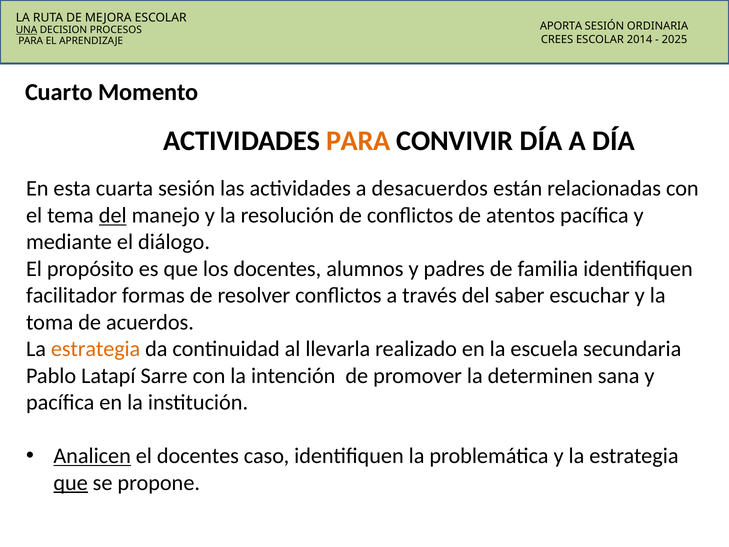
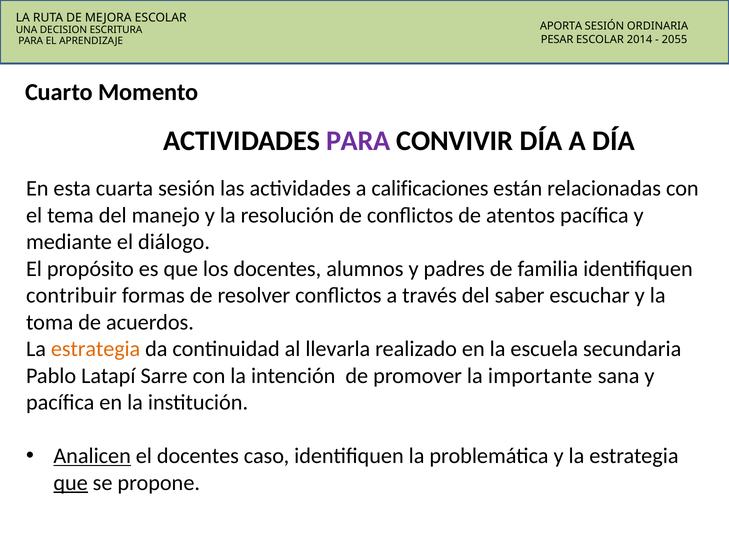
UNA underline: present -> none (26, 30)
PROCESOS: PROCESOS -> ESCRITURA (116, 30)
CREES: CREES -> PESAR (557, 39)
2025: 2025 -> 2055 (674, 39)
PARA colour: orange -> purple (358, 141)
desacuerdos: desacuerdos -> calificaciones (430, 189)
del underline: present -> none (113, 215)
facilitador: facilitador -> contribuir (71, 295)
determinen: determinen -> importante (540, 376)
